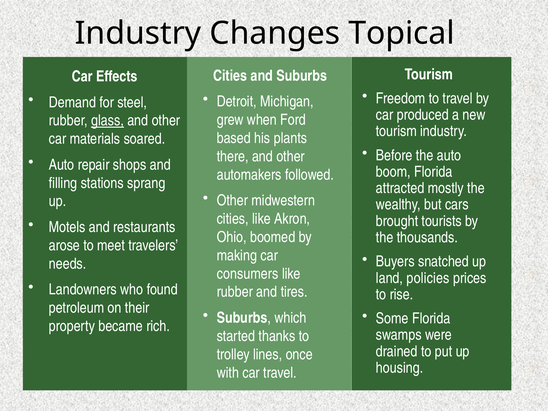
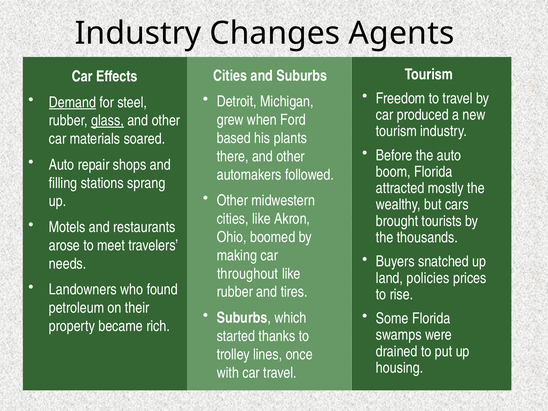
Topical: Topical -> Agents (401, 33)
Demand underline: none -> present (72, 102)
consumers: consumers -> throughout (248, 274)
